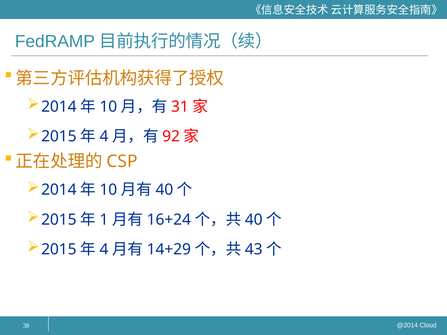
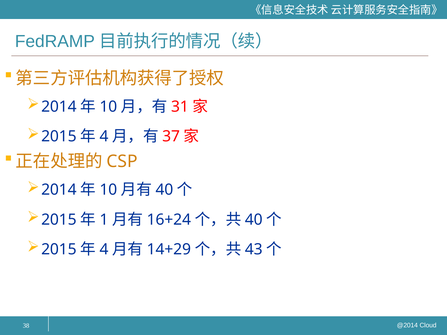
92: 92 -> 37 (171, 137)
